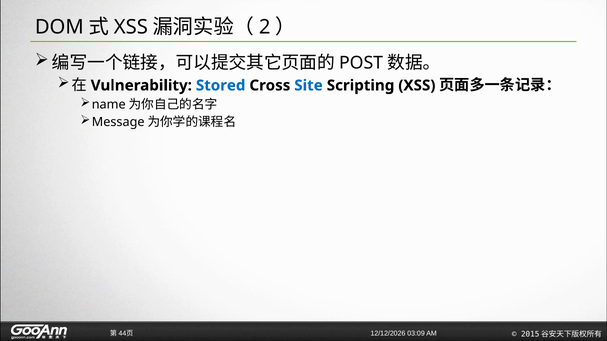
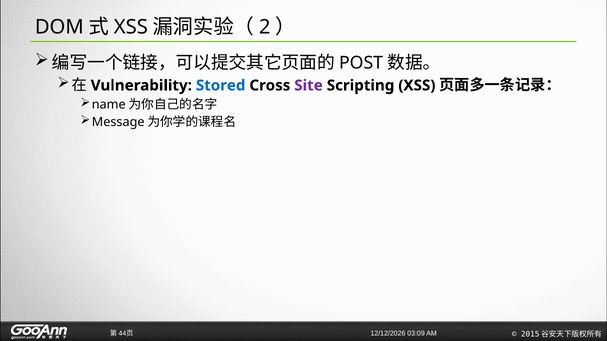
Site colour: blue -> purple (309, 86)
